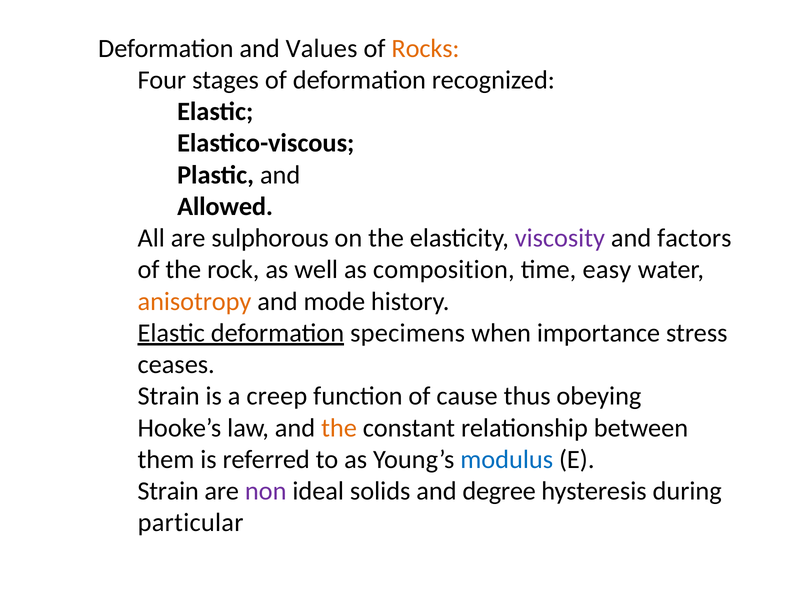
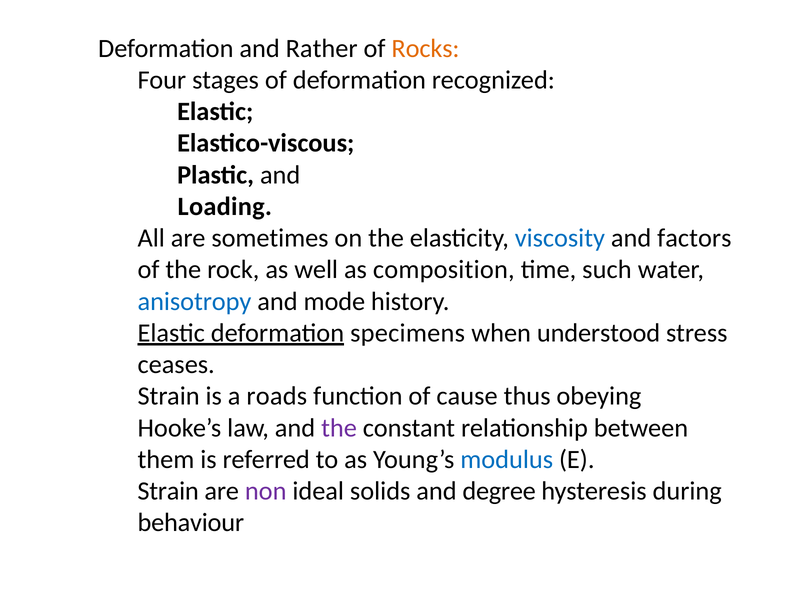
Values: Values -> Rather (322, 48)
Allowed: Allowed -> Loading (225, 207)
sulphorous: sulphorous -> sometimes (270, 238)
viscosity colour: purple -> blue (560, 238)
easy: easy -> such (607, 270)
anisotropy colour: orange -> blue (194, 302)
importance: importance -> understood (599, 333)
creep: creep -> roads (277, 396)
the colour: orange -> purple (339, 428)
particular: particular -> behaviour (191, 523)
